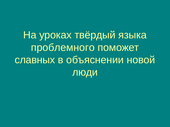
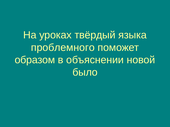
славных: славных -> образом (35, 60)
люди: люди -> было (85, 73)
